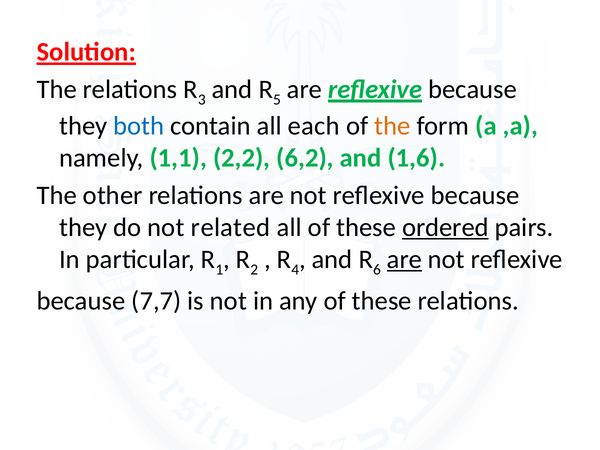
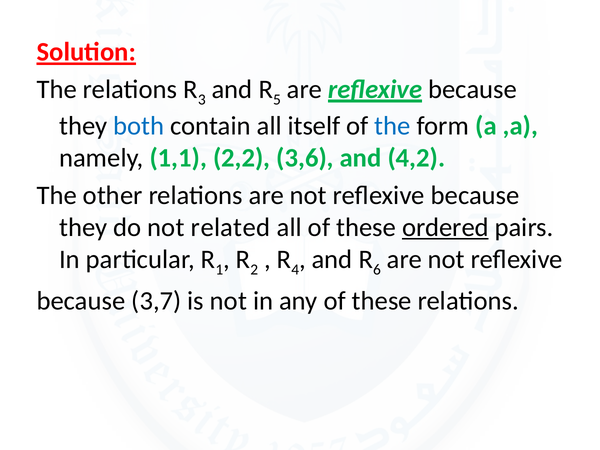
each: each -> itself (314, 126)
the colour: orange -> blue (392, 126)
6,2: 6,2 -> 3,6 (305, 158)
1,6: 1,6 -> 4,2 (416, 158)
are underline: present -> none (404, 259)
7,7: 7,7 -> 3,7 (156, 301)
